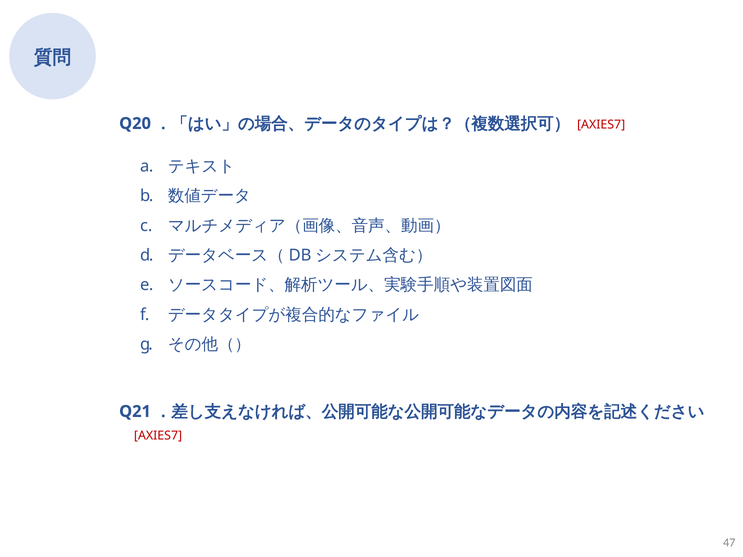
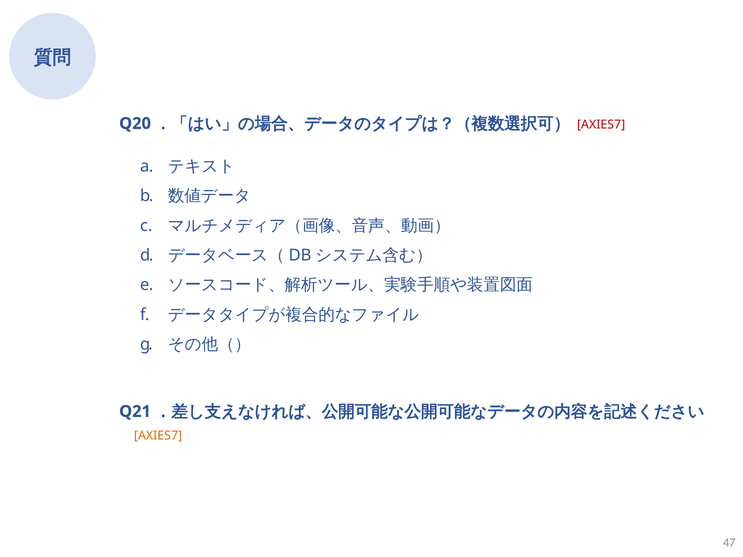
AXIES7 colour: red -> orange (158, 436)
